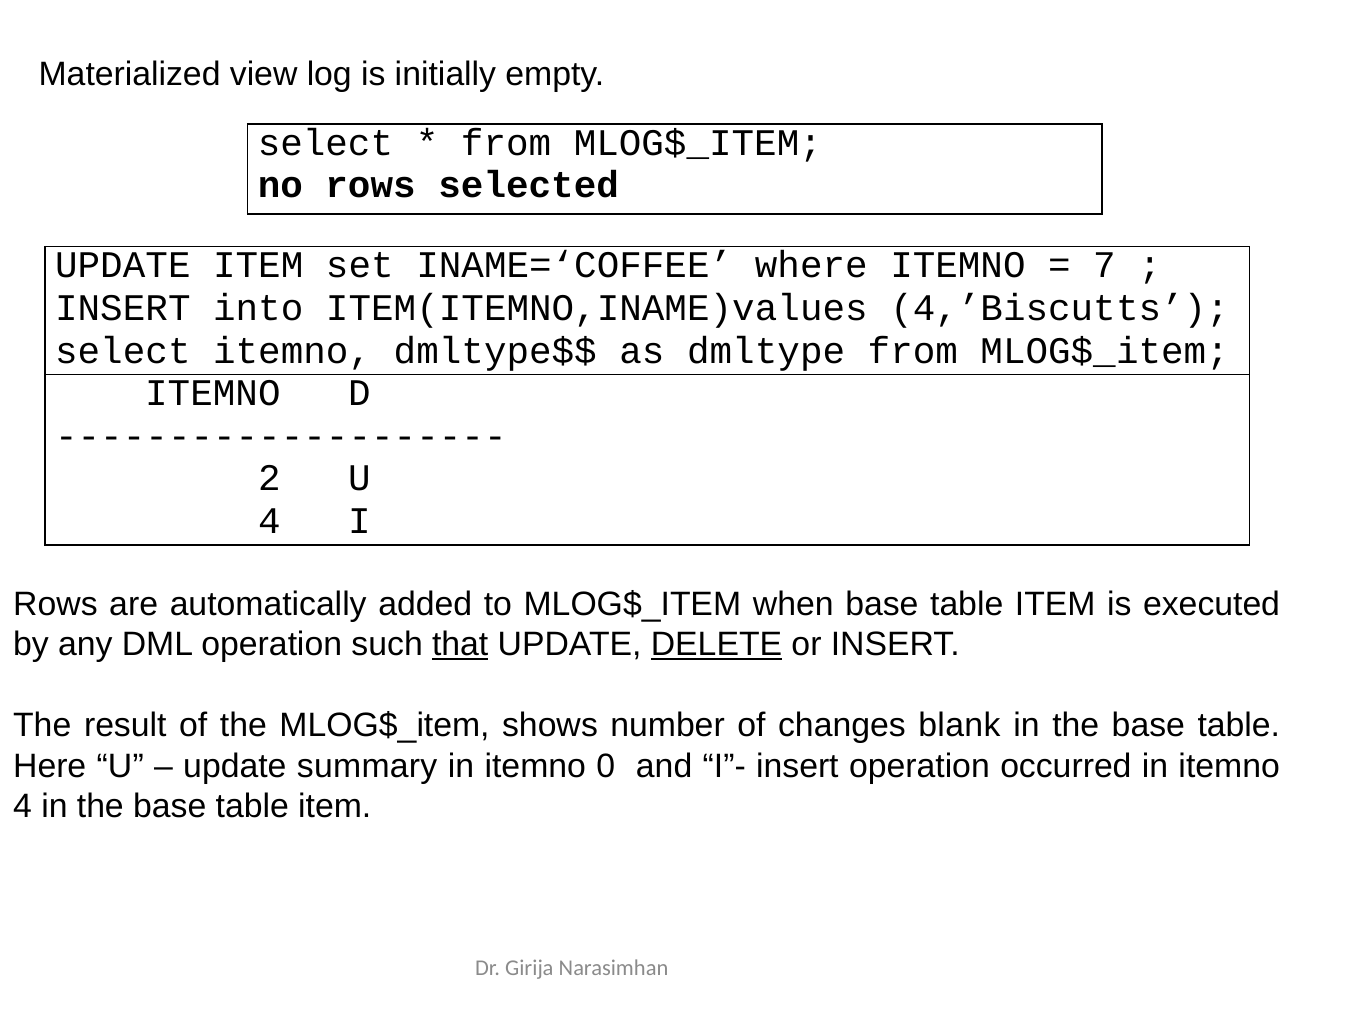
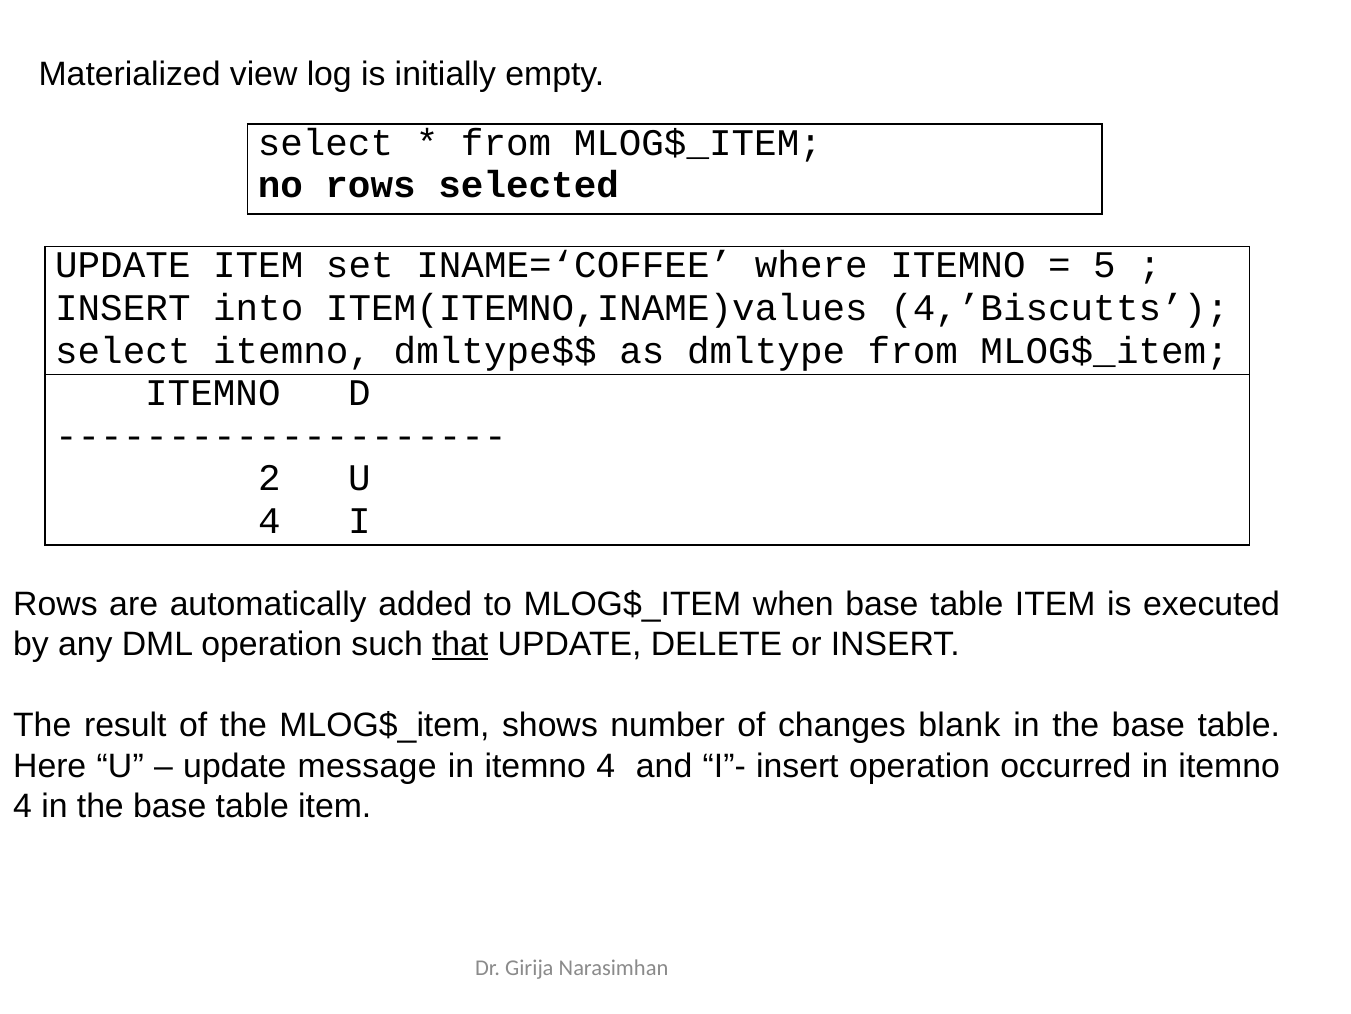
7: 7 -> 5 (1105, 265)
DELETE underline: present -> none (716, 644)
summary: summary -> message (367, 766)
0: 0 -> 4 (606, 766)
